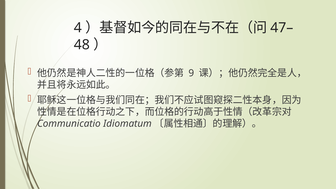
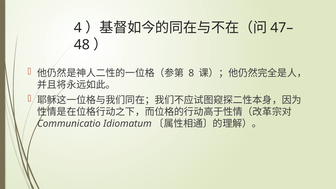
9: 9 -> 8 (191, 73)
